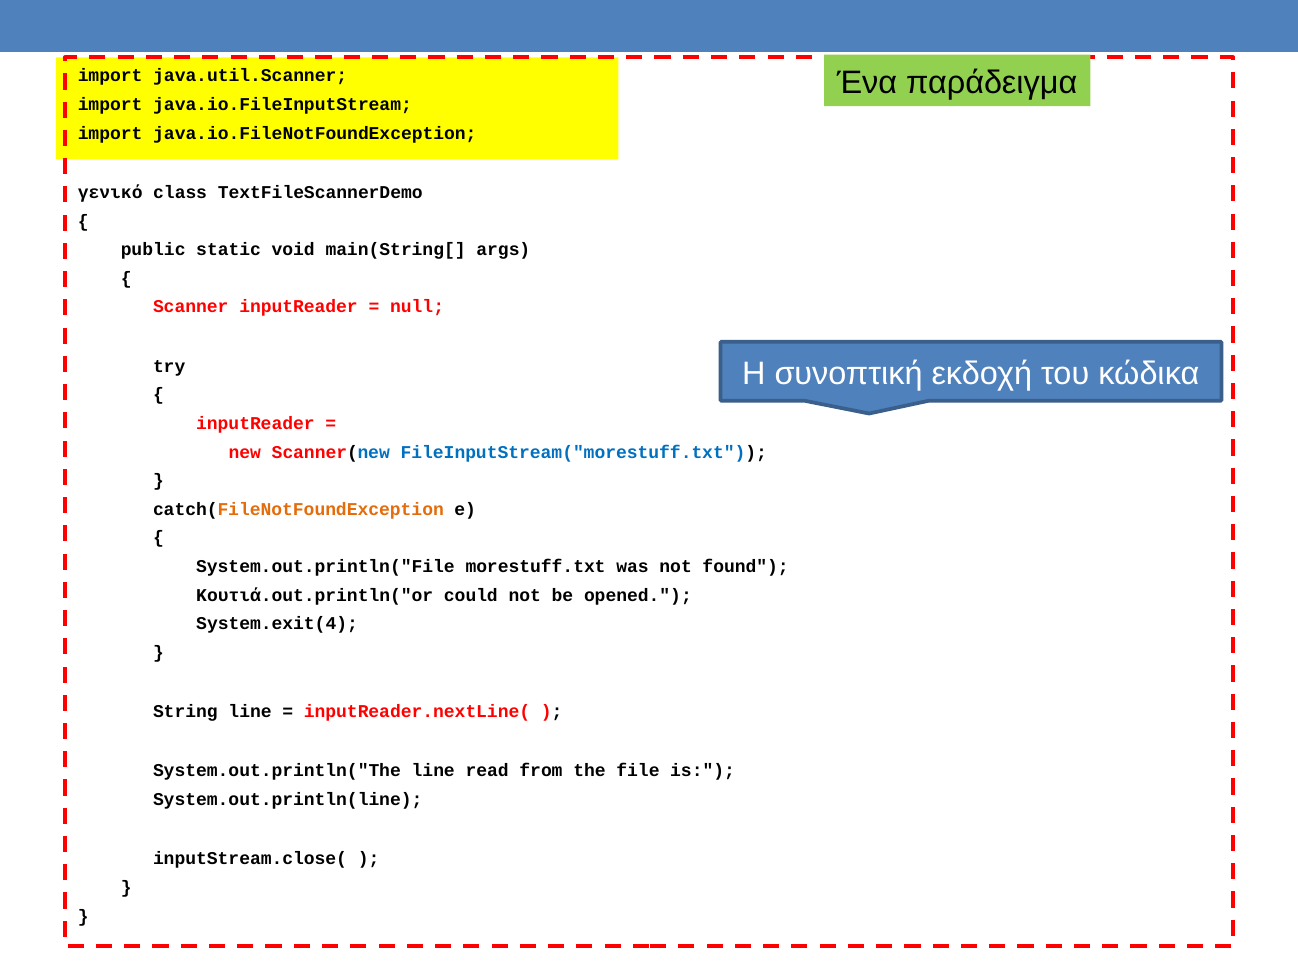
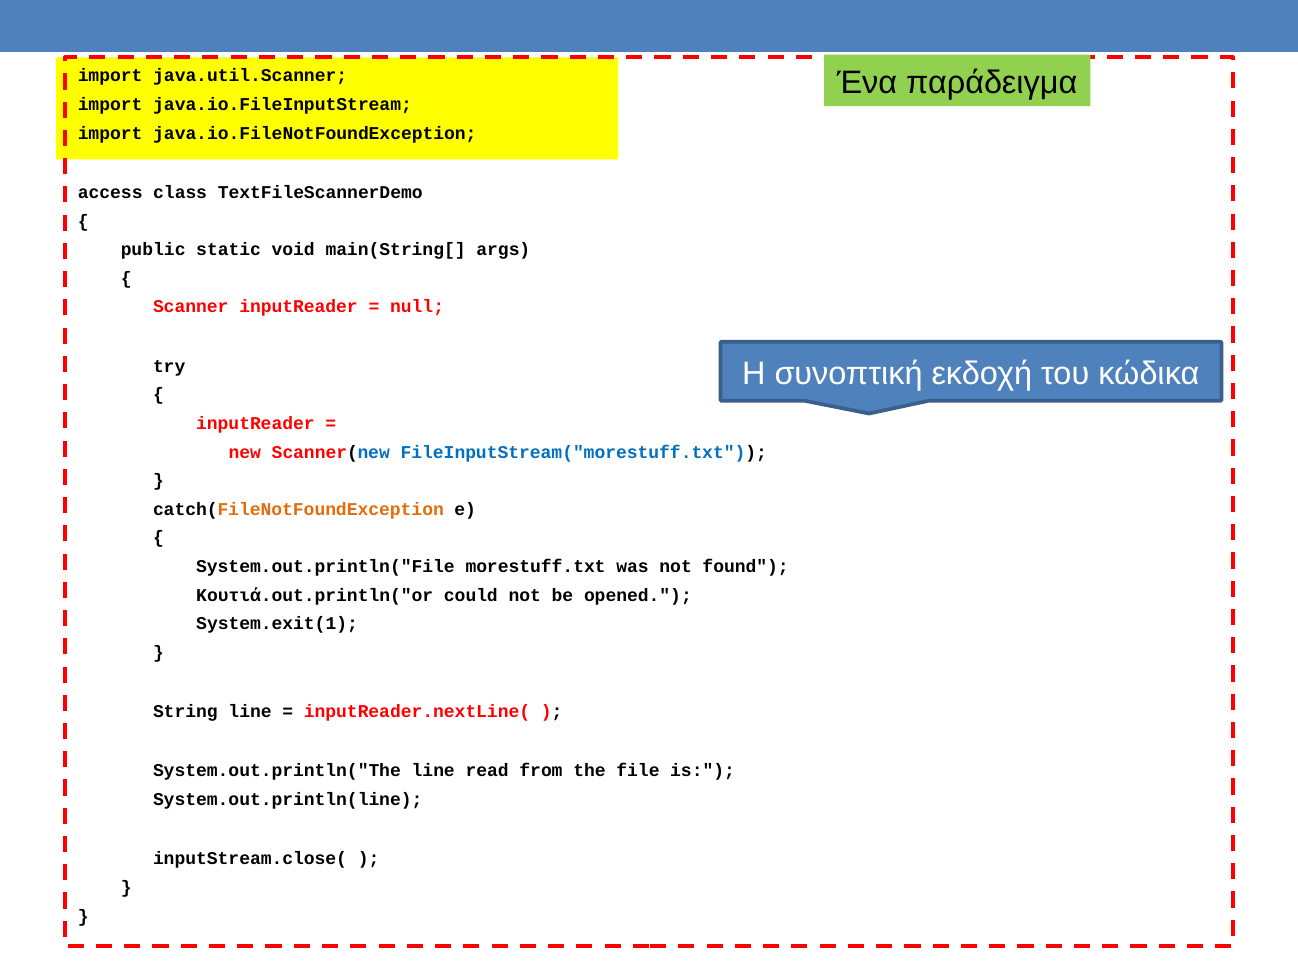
γενικό: γενικό -> access (110, 193)
System.exit(4: System.exit(4 -> System.exit(1 (277, 624)
